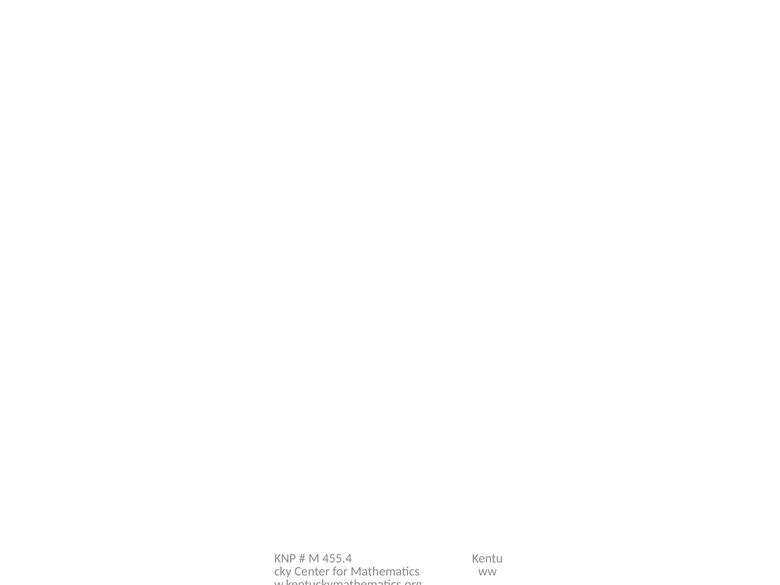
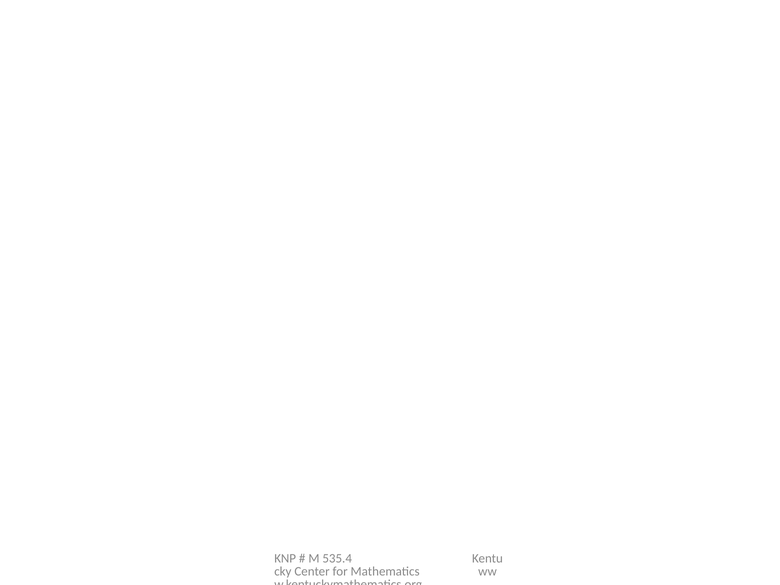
455.4: 455.4 -> 535.4 (337, 559)
